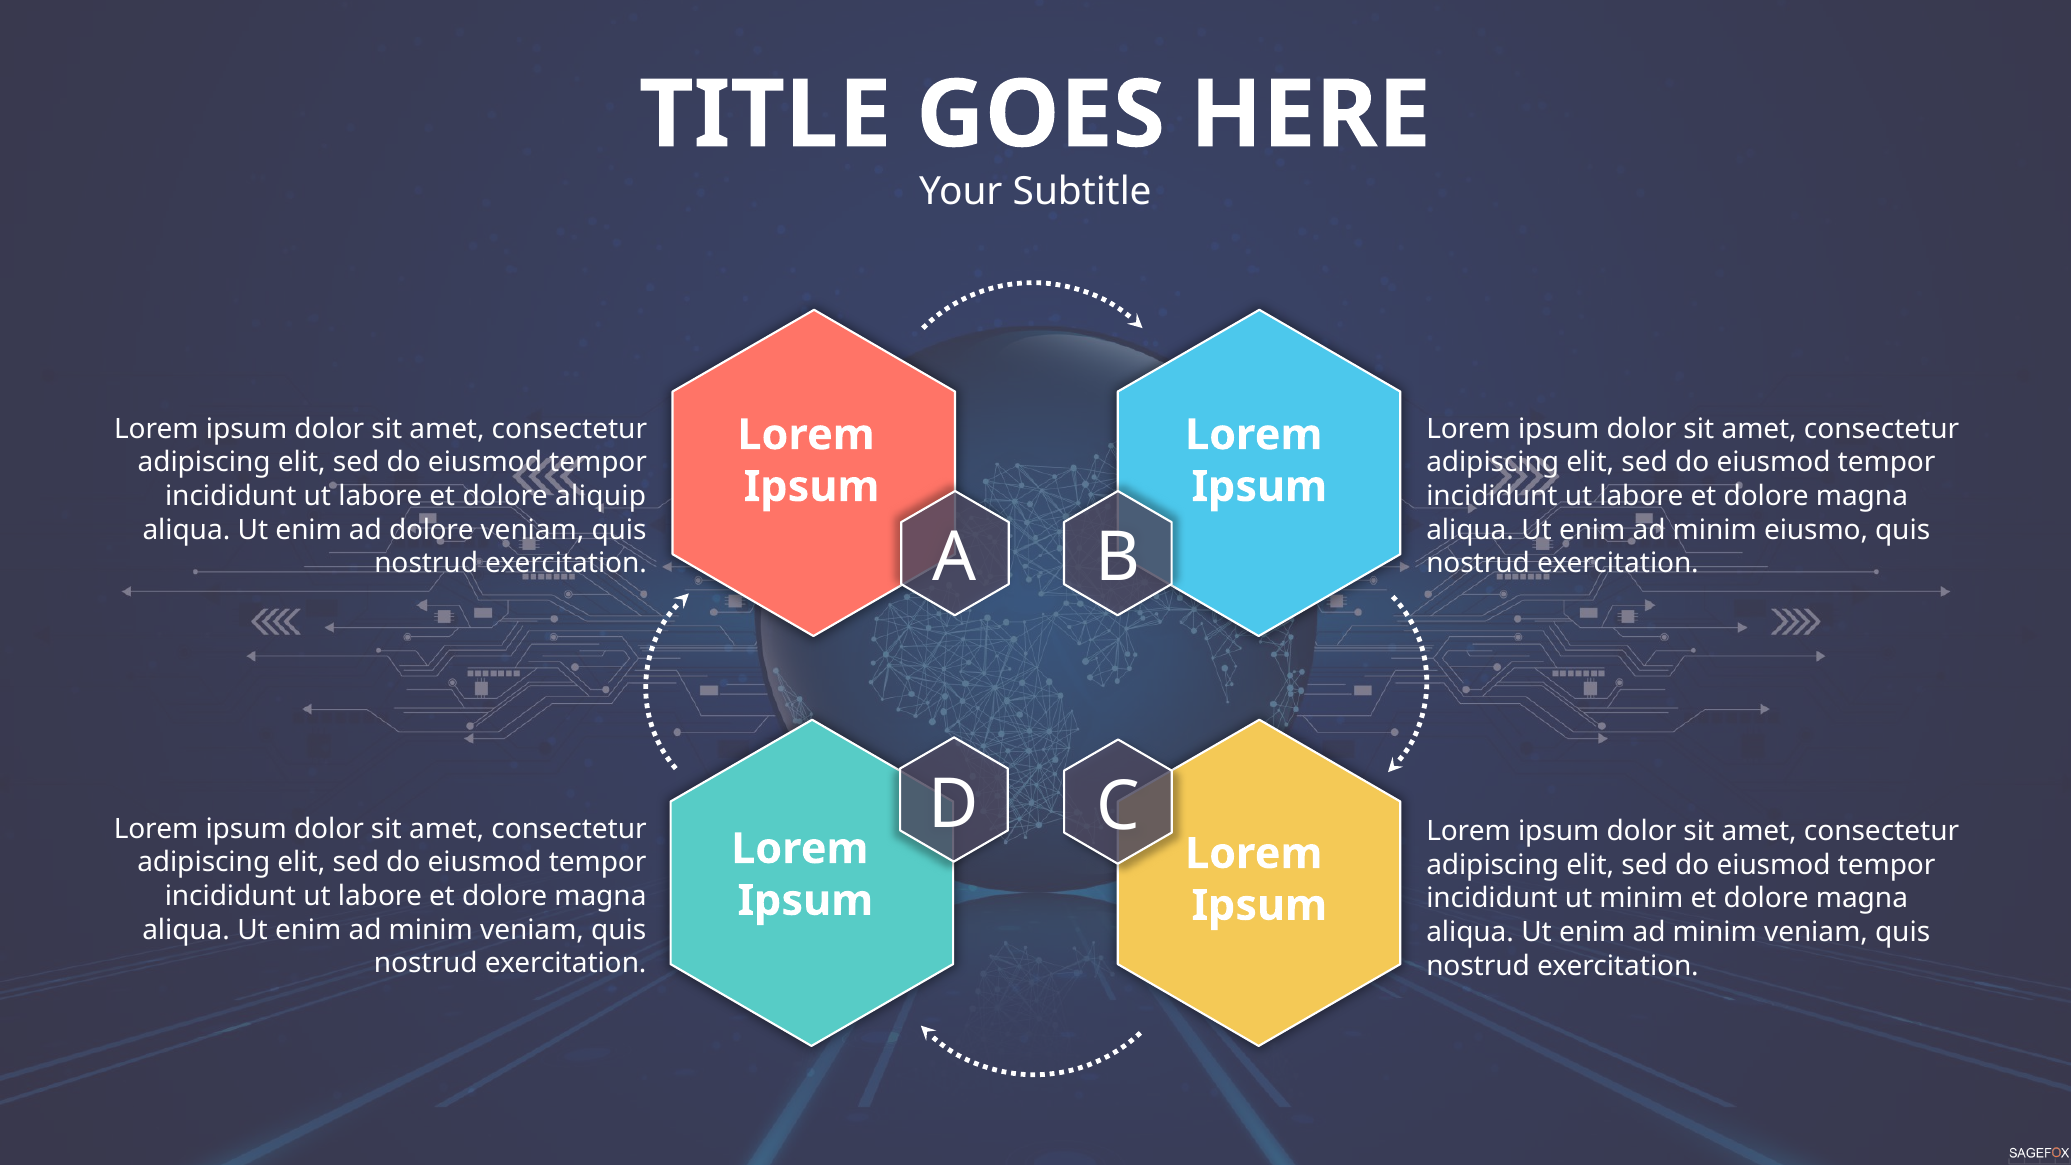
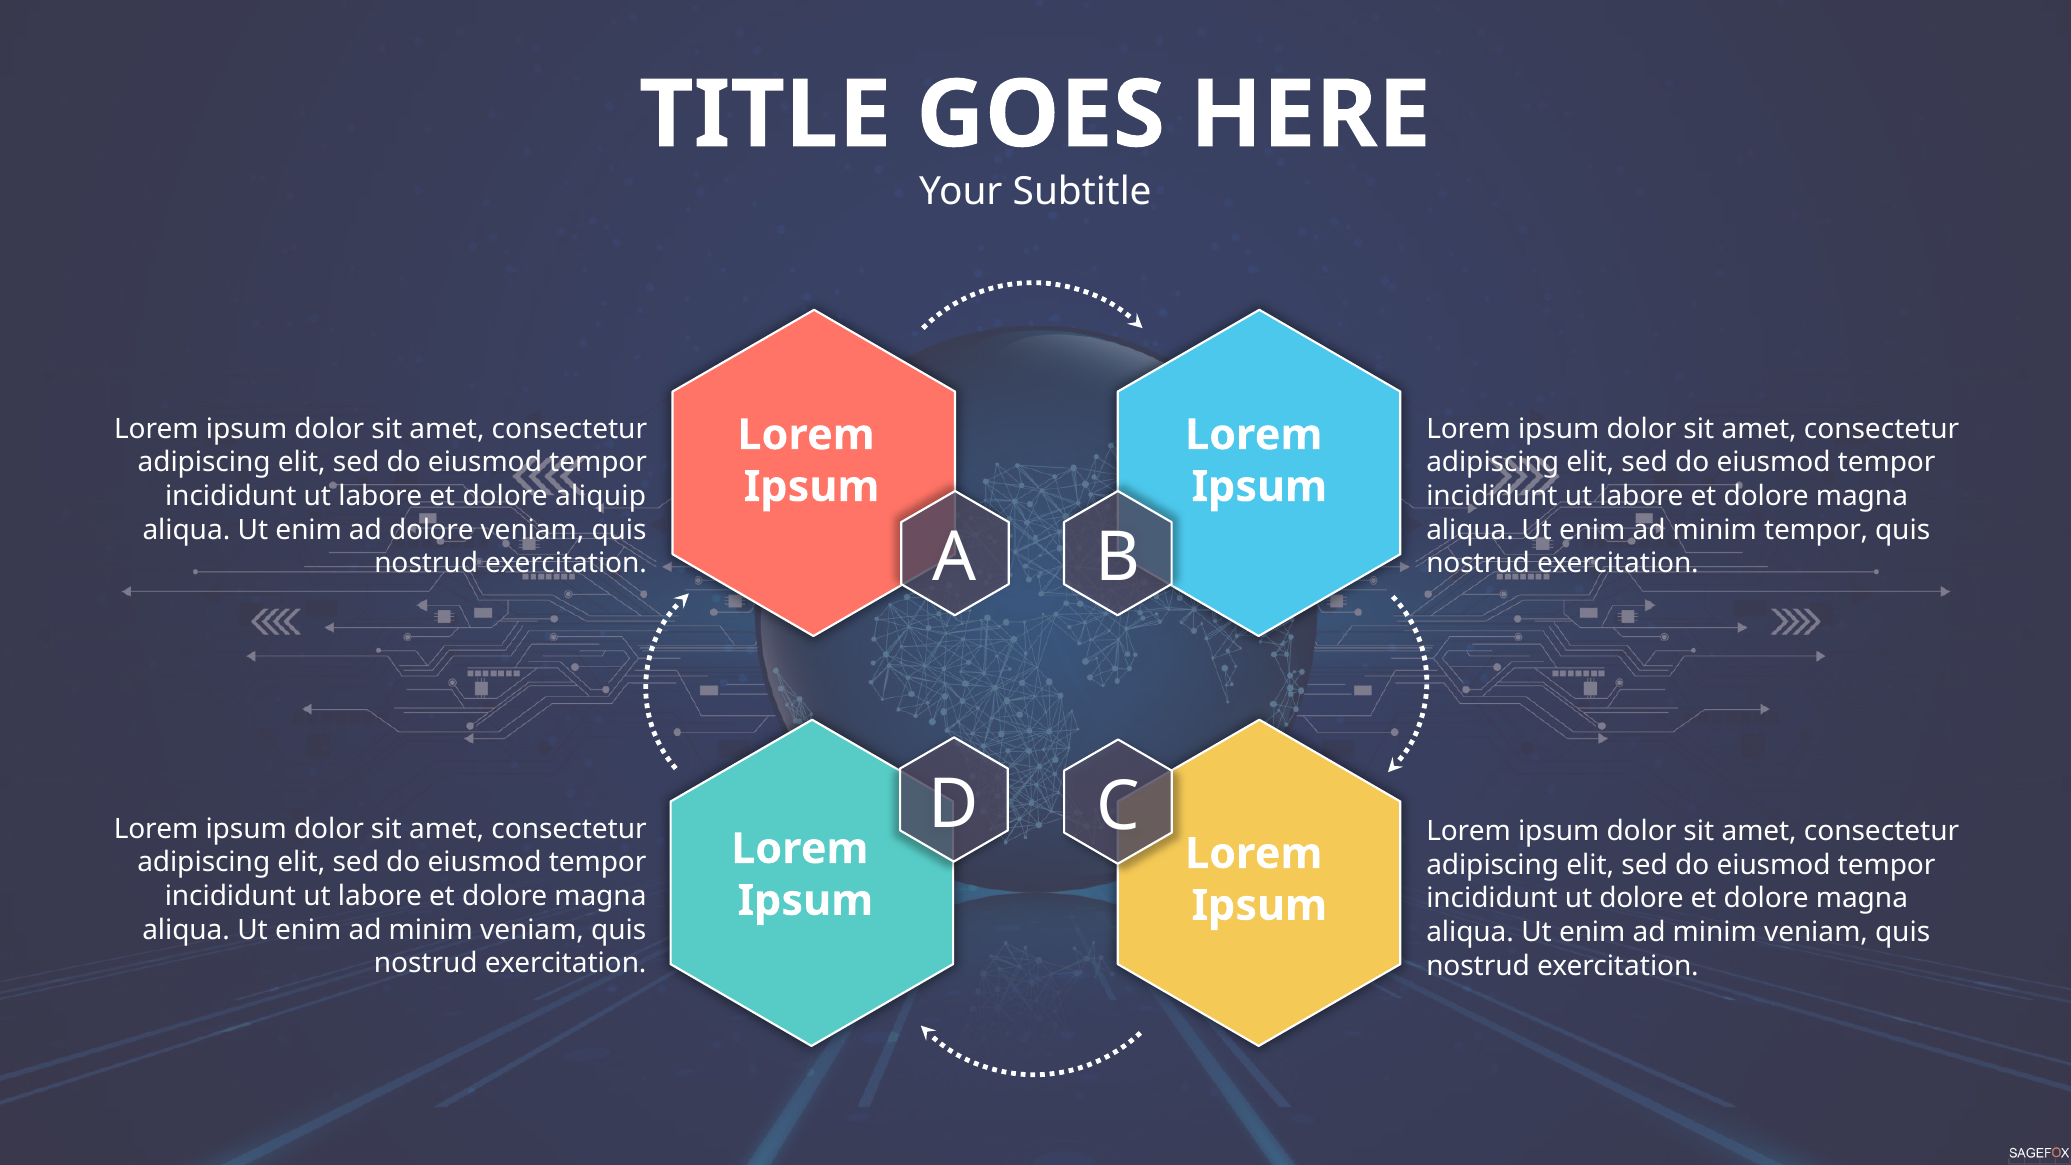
minim eiusmo: eiusmo -> tempor (1816, 530)
ut minim: minim -> dolore (1642, 899)
